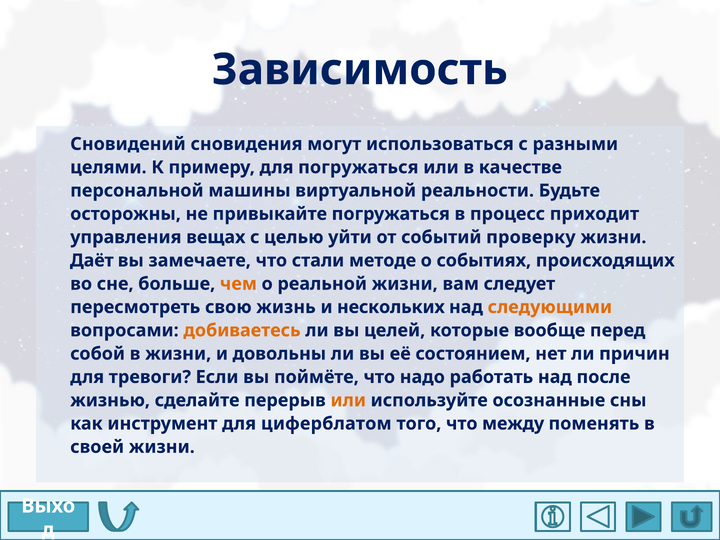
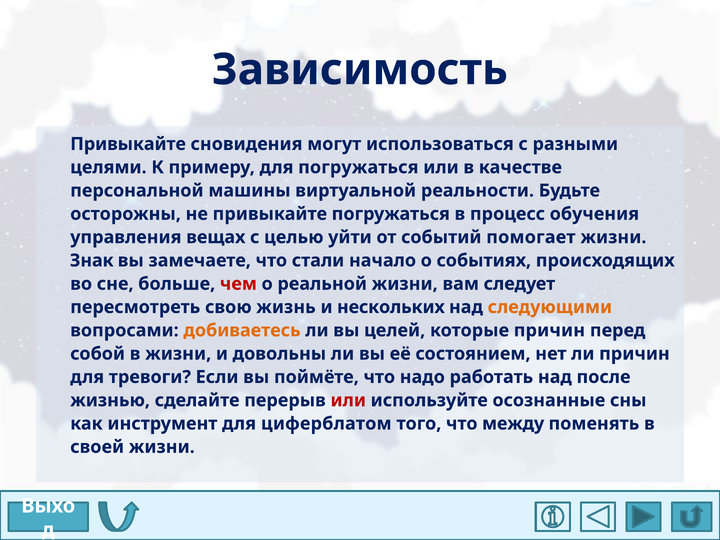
Сновидений: Сновидений -> Привыкайте (128, 144)
приходит: приходит -> обучения (594, 214)
проверку: проверку -> помогает (531, 237)
Даёт: Даёт -> Знак (92, 261)
методе: методе -> начало (382, 261)
чем colour: orange -> red (238, 284)
которые вообще: вообще -> причин (549, 330)
или colour: orange -> red (348, 400)
